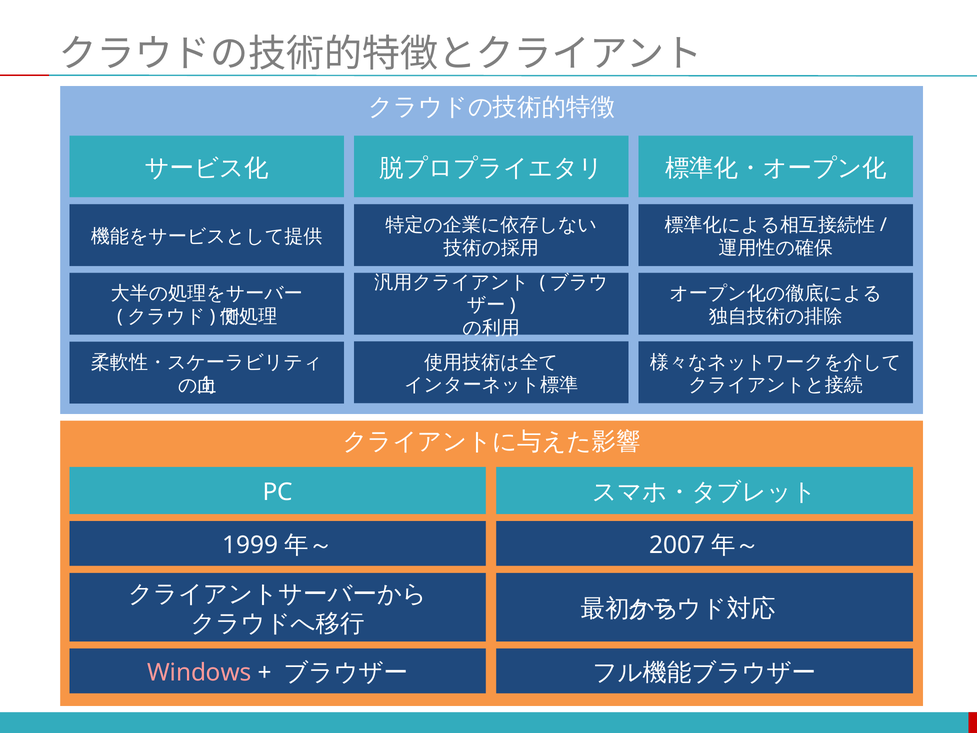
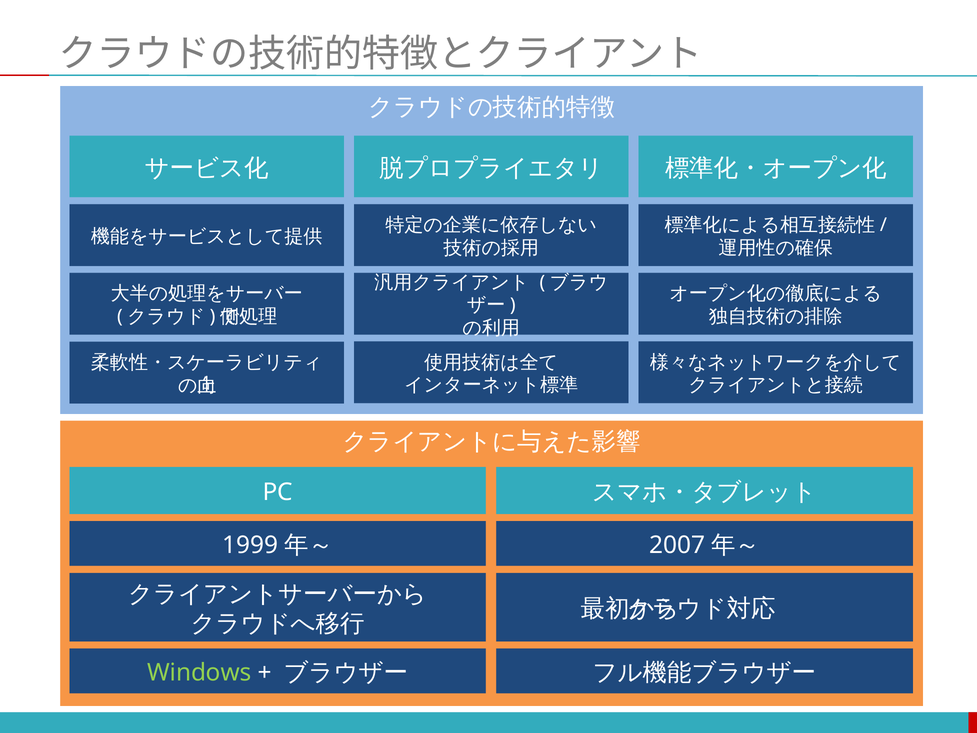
Windows colour: pink -> light green (199, 672)
